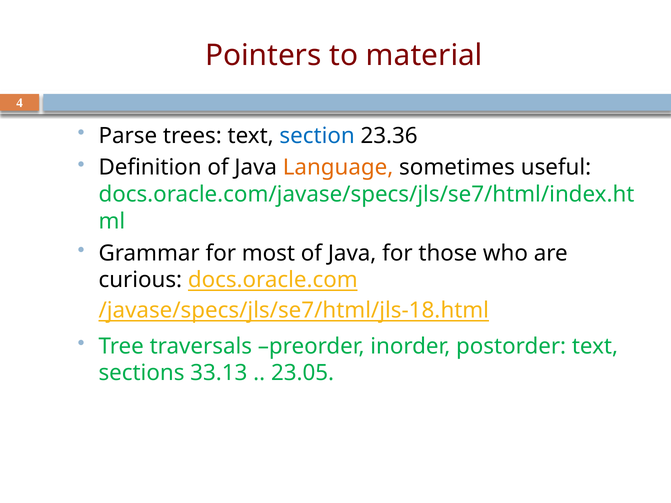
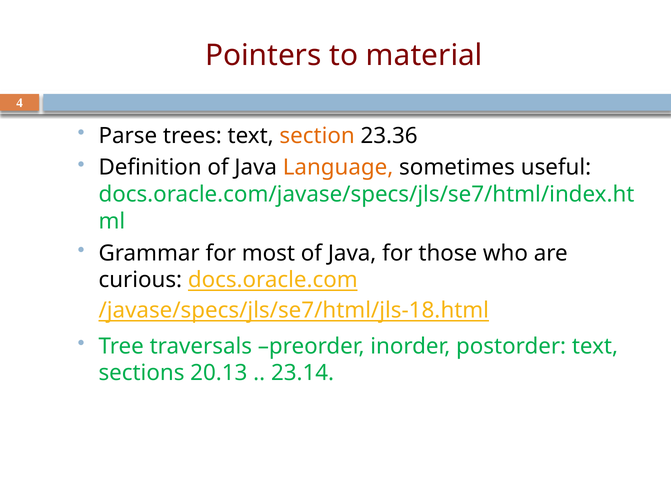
section colour: blue -> orange (317, 136)
33.13: 33.13 -> 20.13 (219, 373)
23.05: 23.05 -> 23.14 (303, 373)
